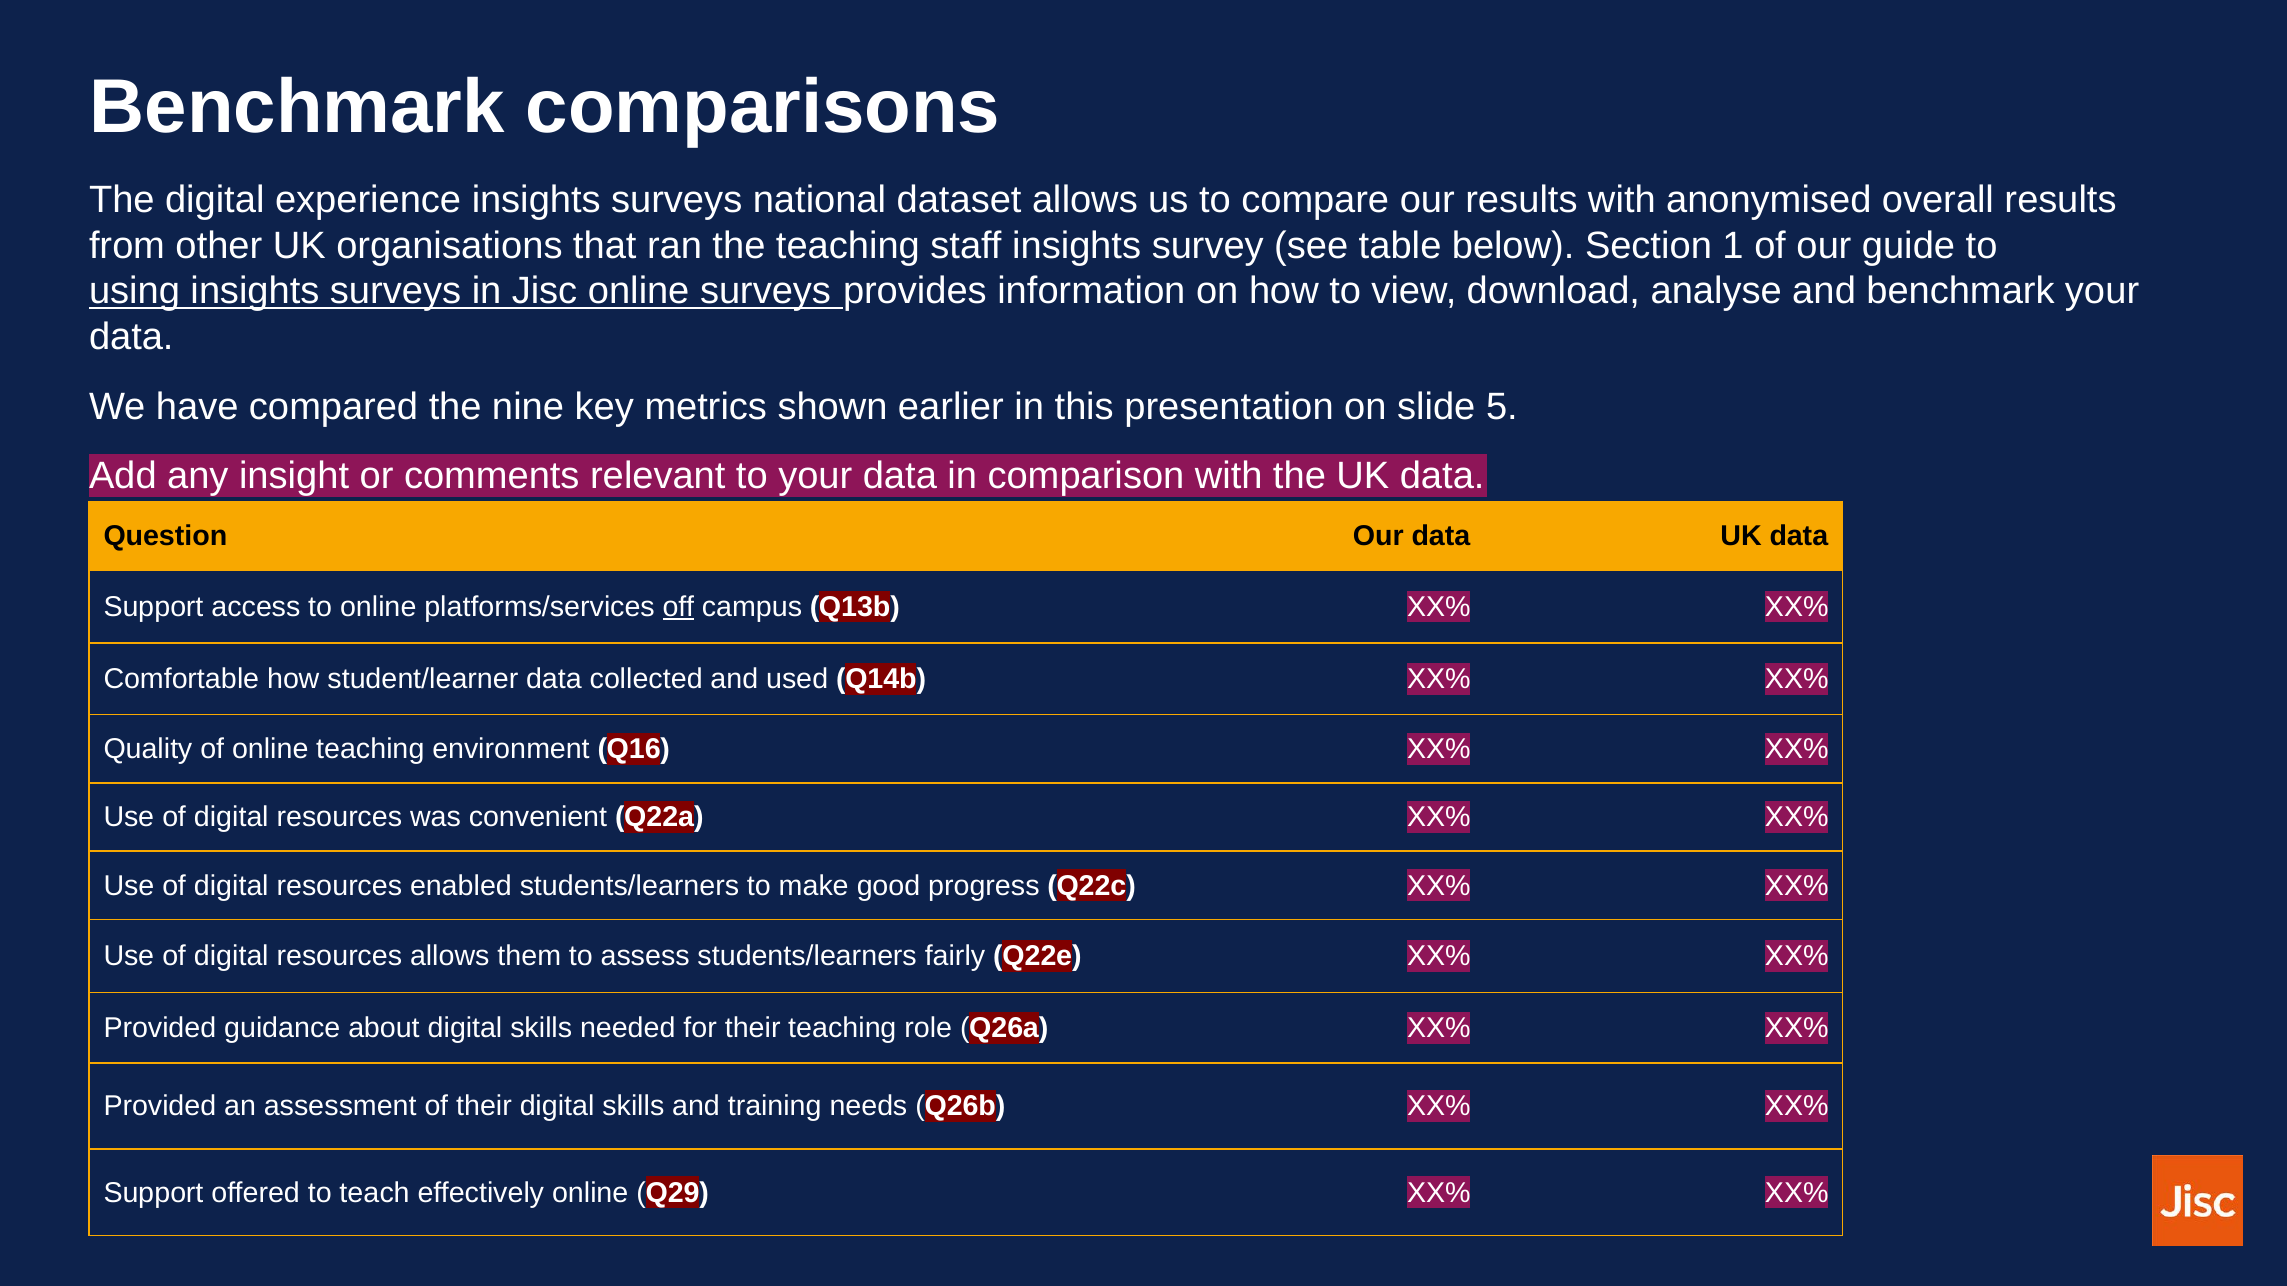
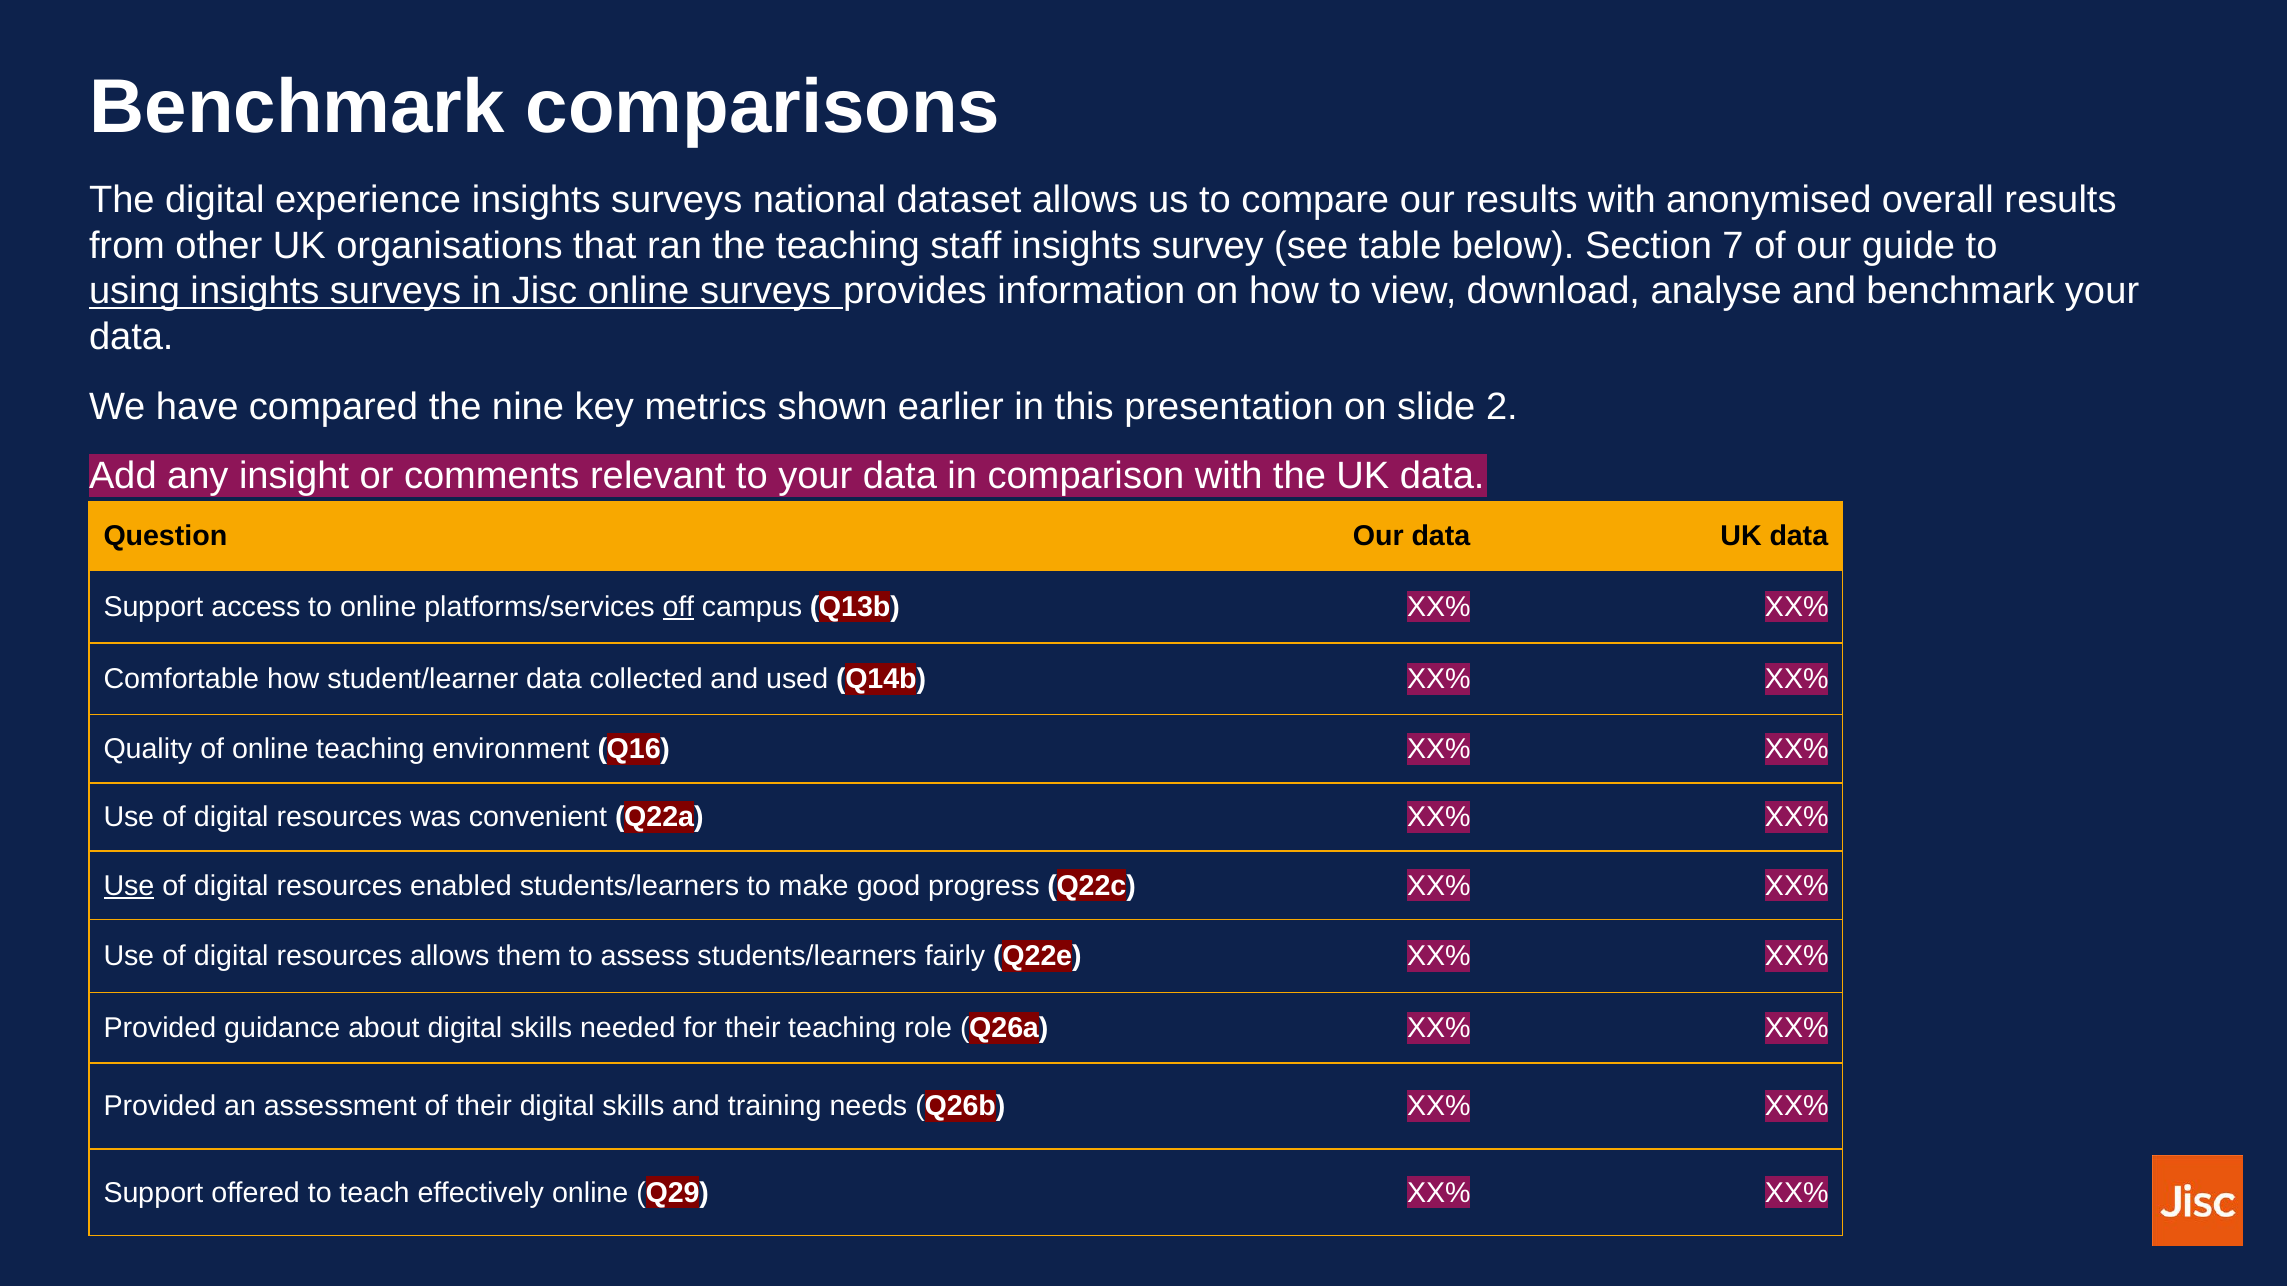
1: 1 -> 7 (1733, 246)
5: 5 -> 2 (1502, 407)
Use underline: none -> present (129, 886)
